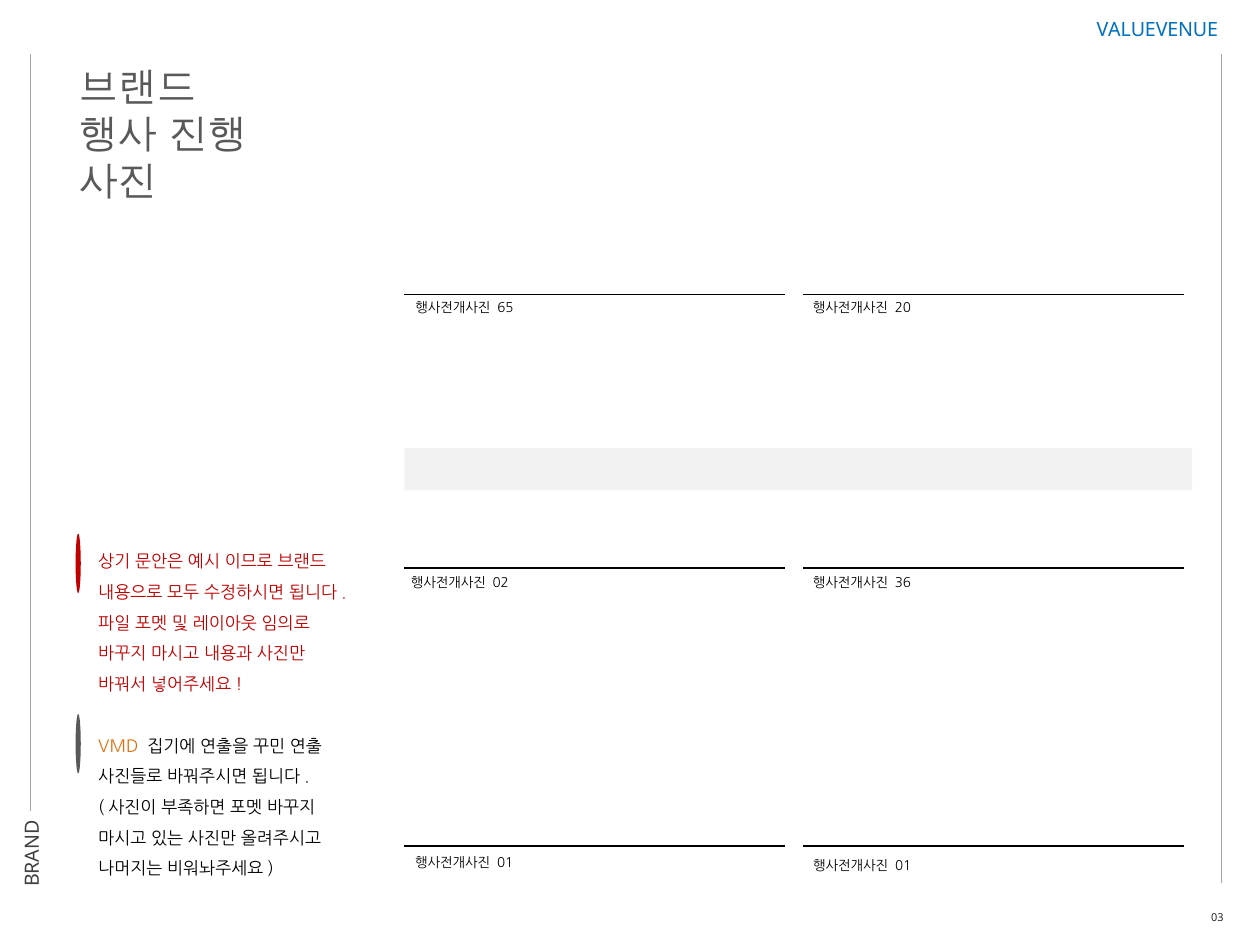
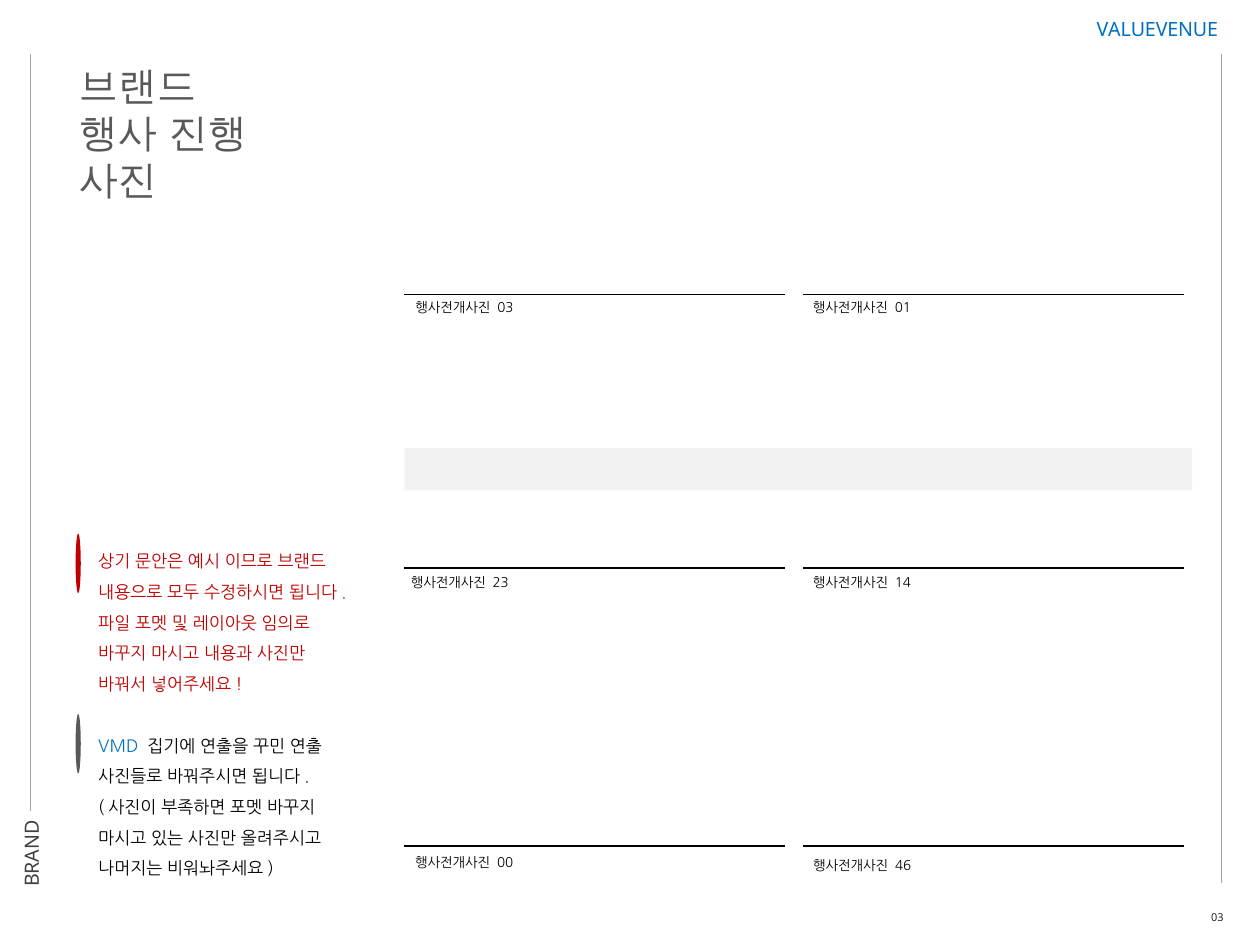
65: 65 -> 03 (505, 308)
20: 20 -> 01 (903, 308)
02: 02 -> 23 (501, 583)
36: 36 -> 14 (903, 583)
VMD colour: orange -> blue (118, 747)
01: 01 -> 00 (505, 863)
01: 01 -> 46 (903, 867)
